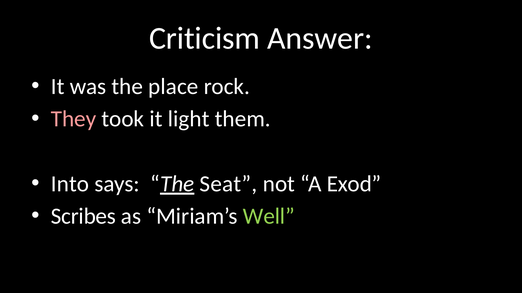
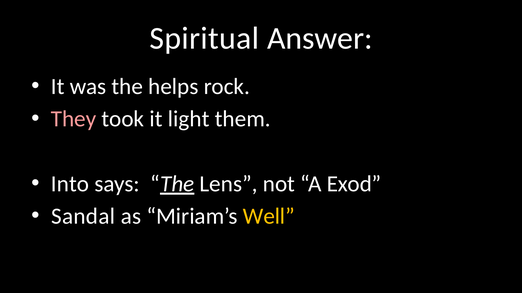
Criticism: Criticism -> Spiritual (204, 38)
place: place -> helps (173, 87)
Seat: Seat -> Lens (229, 184)
Scribes: Scribes -> Sandal (83, 217)
Well colour: light green -> yellow (269, 217)
